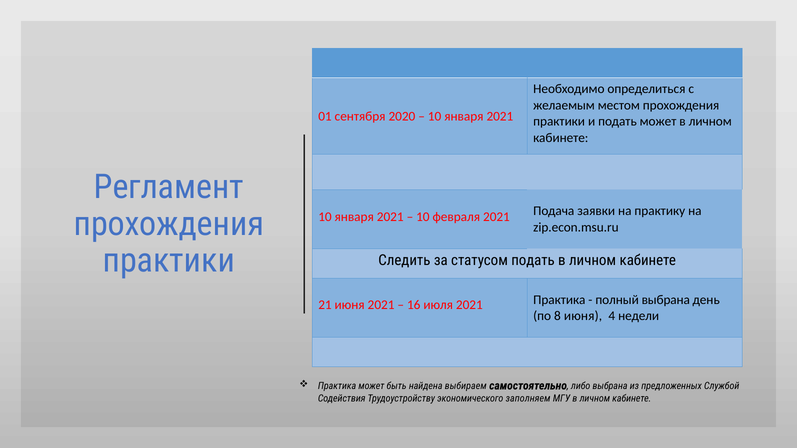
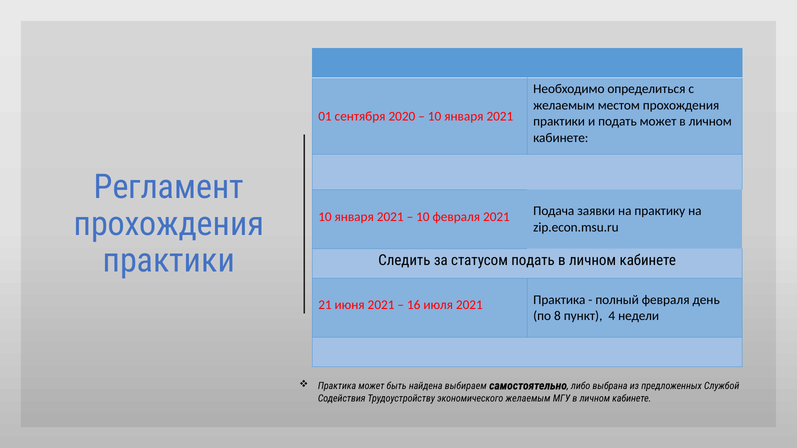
полный выбрана: выбрана -> февраля (666, 300)
8 июня: июня -> пункт (583, 316)
экономического заполняем: заполняем -> желаемым (528, 399)
